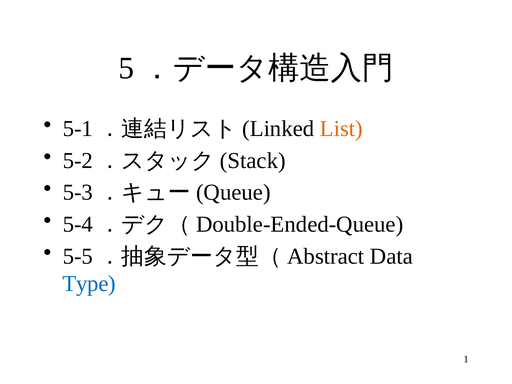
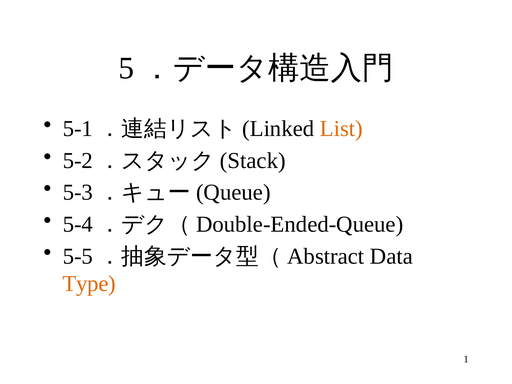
Type colour: blue -> orange (89, 284)
